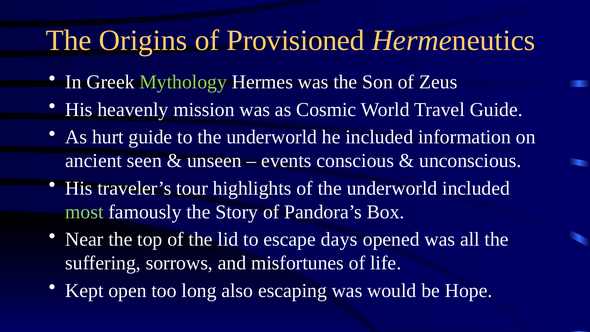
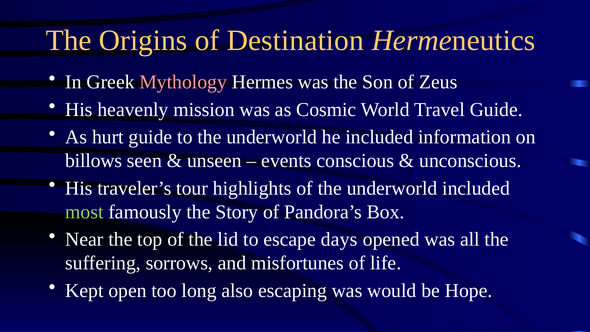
Provisioned: Provisioned -> Destination (295, 41)
Mythology colour: light green -> pink (183, 82)
ancient: ancient -> billows (94, 161)
